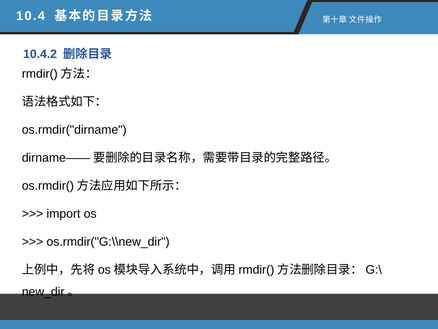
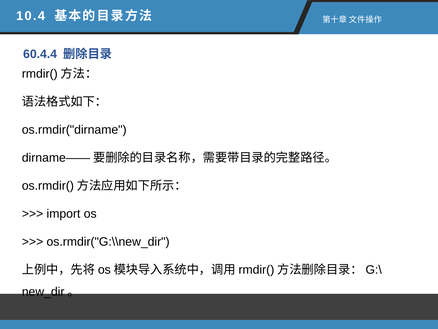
10.4.2: 10.4.2 -> 60.4.4 (40, 54)
